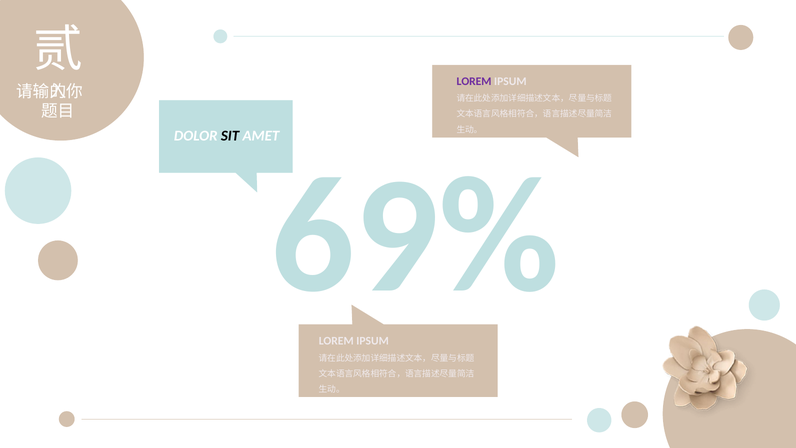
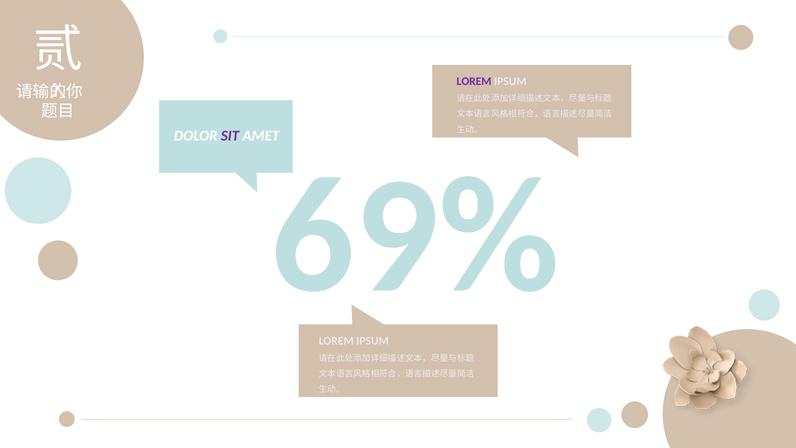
SIT colour: black -> purple (230, 136)
